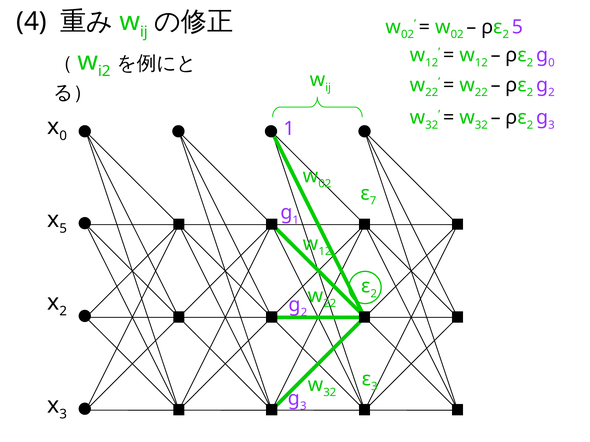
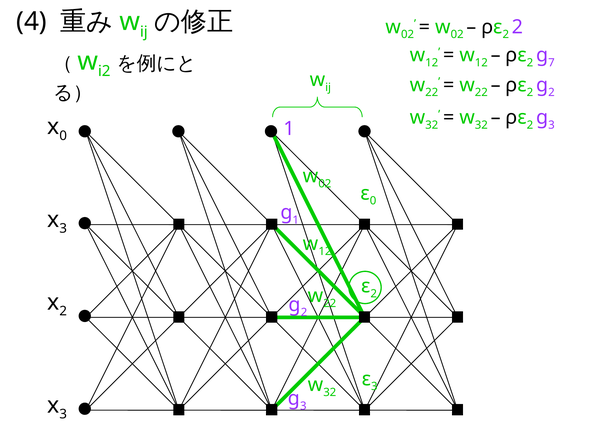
5: 5 -> 2 (518, 27)
0: 0 -> 7 (552, 63)
7: 7 -> 0 (373, 201)
5: 5 -> 3 (63, 229)
